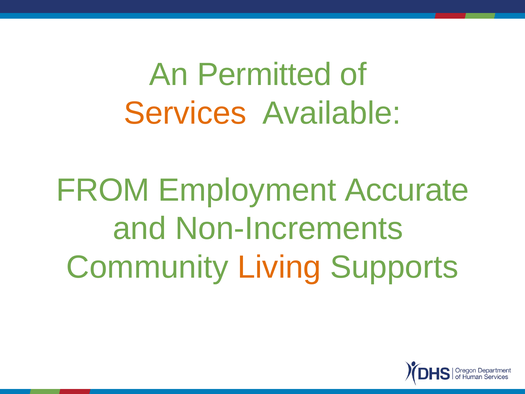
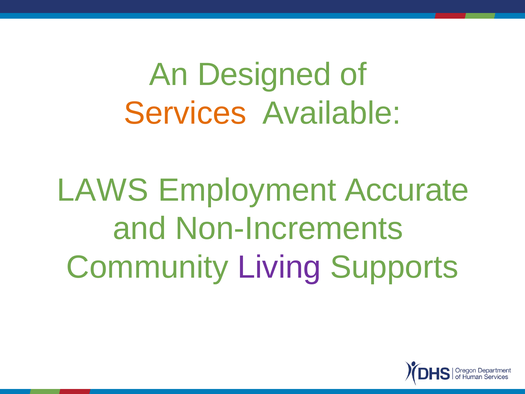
Permitted: Permitted -> Designed (264, 75)
FROM: FROM -> LAWS (103, 190)
Living colour: orange -> purple (279, 267)
